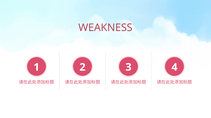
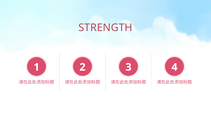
WEAKNESS: WEAKNESS -> STRENGTH (105, 28)
